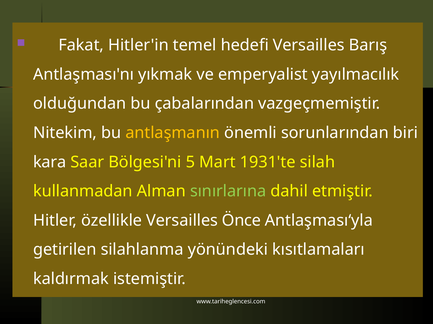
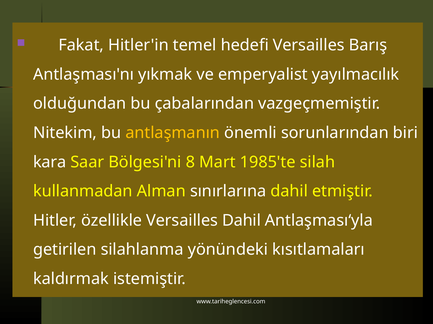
5: 5 -> 8 (190, 162)
1931'te: 1931'te -> 1985'te (268, 162)
sınırlarına colour: light green -> white (228, 192)
Versailles Önce: Önce -> Dahil (241, 221)
